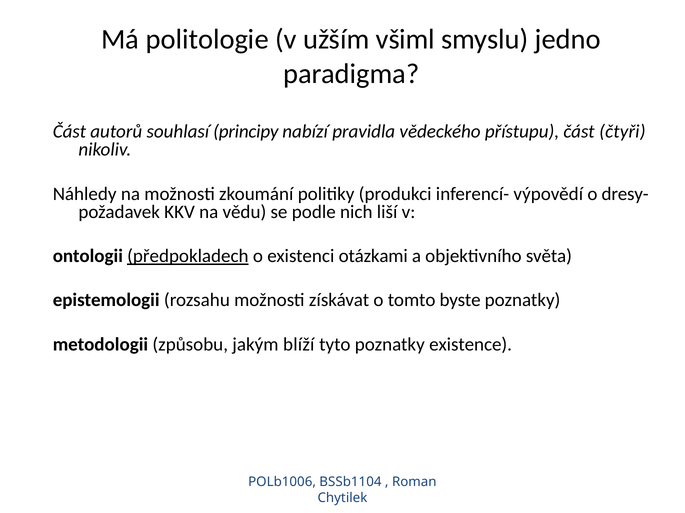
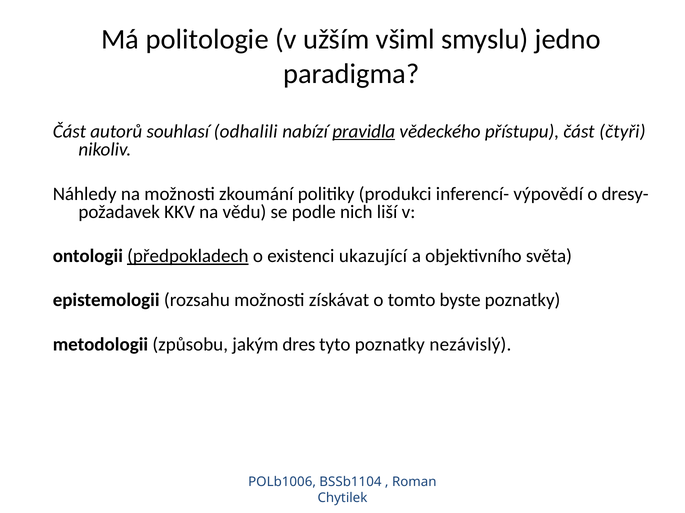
principy: principy -> odhalili (246, 132)
pravidla underline: none -> present (364, 132)
otázkami: otázkami -> ukazující (373, 256)
blíží: blíží -> dres (299, 345)
existence: existence -> nezávislý (470, 345)
